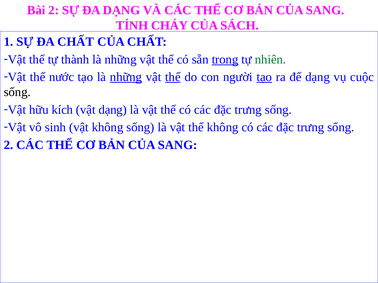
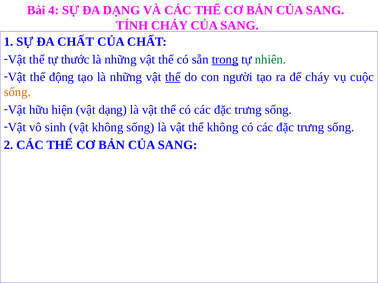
Bài 2: 2 -> 4 (54, 10)
SÁCH: SÁCH -> SANG (240, 25)
thành: thành -> thước (75, 59)
nước: nước -> động (62, 77)
những underline: present -> none (126, 77)
tạo underline: present -> none (264, 77)
để dạng: dạng -> cháy (318, 77)
sống colour: black -> orange (17, 92)
kích: kích -> hiện (62, 110)
